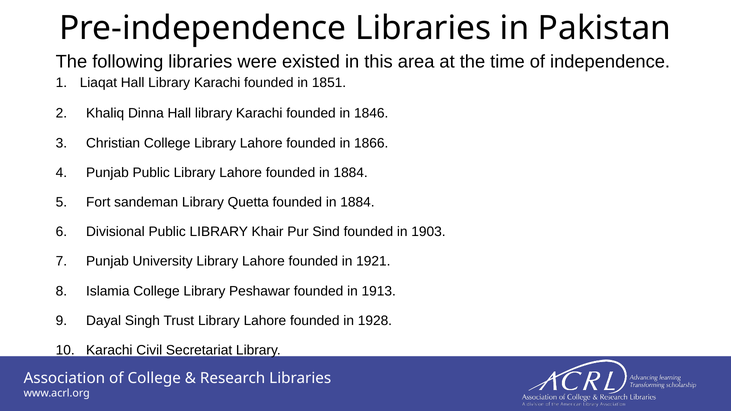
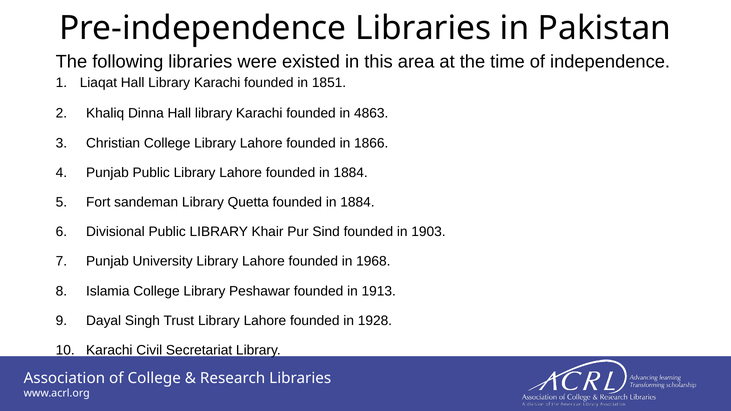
1846: 1846 -> 4863 (371, 114)
1921: 1921 -> 1968 (373, 262)
